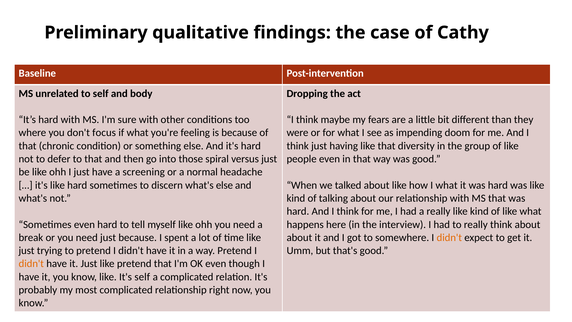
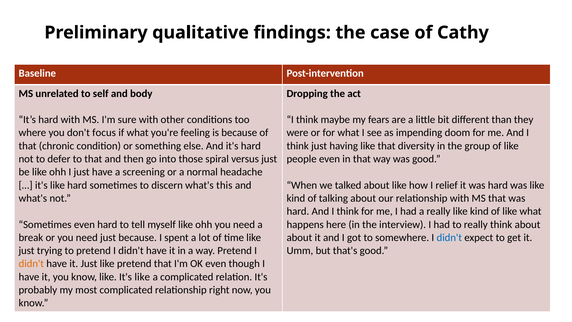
what's else: else -> this (224, 185)
I what: what -> relief (447, 185)
didn't colour: orange -> blue (449, 237)
like It's self: self -> like (142, 277)
